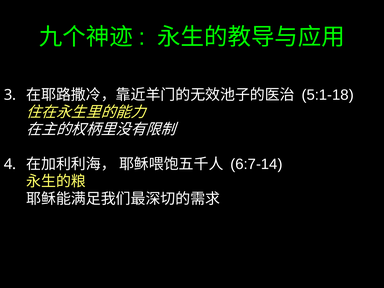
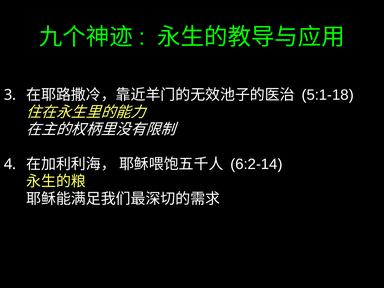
6:7-14: 6:7-14 -> 6:2-14 (256, 164)
